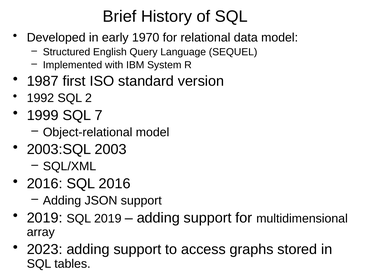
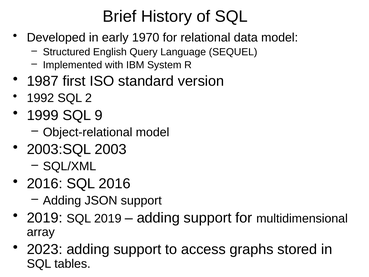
7: 7 -> 9 (99, 115)
